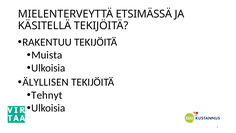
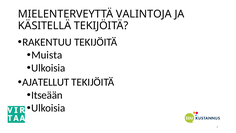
ETSIMÄSSÄ: ETSIMÄSSÄ -> VALINTOJA (144, 14)
ÄLYLLISEN: ÄLYLLISEN -> AJATELLUT (46, 82)
Tehnyt: Tehnyt -> Itseään (47, 95)
